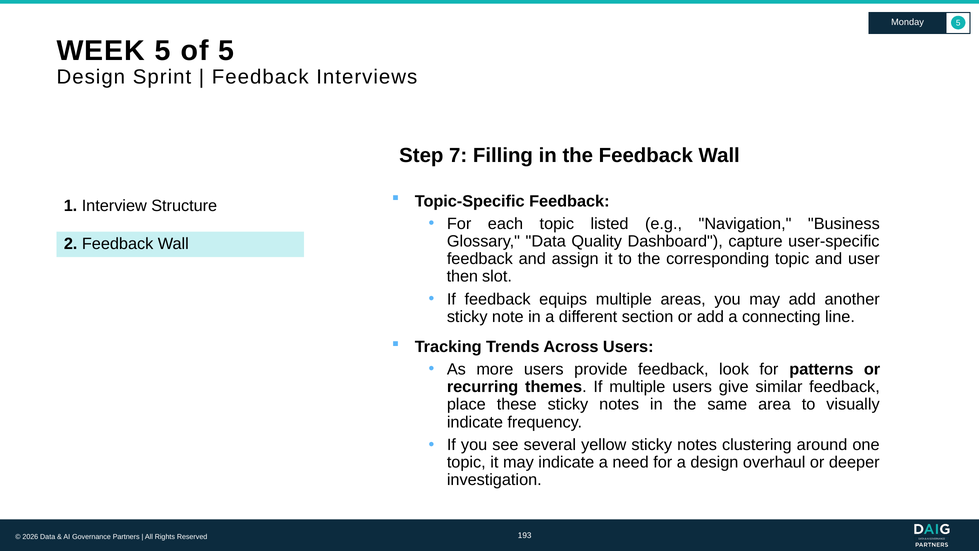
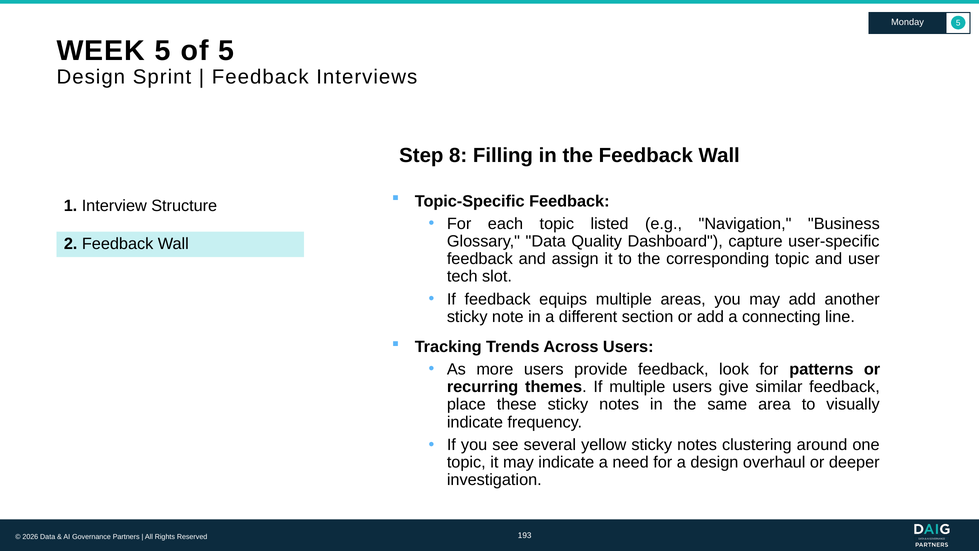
7: 7 -> 8 (458, 156)
then: then -> tech (462, 276)
